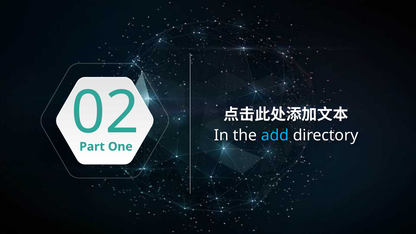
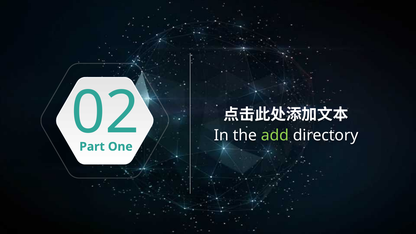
add colour: light blue -> light green (275, 135)
